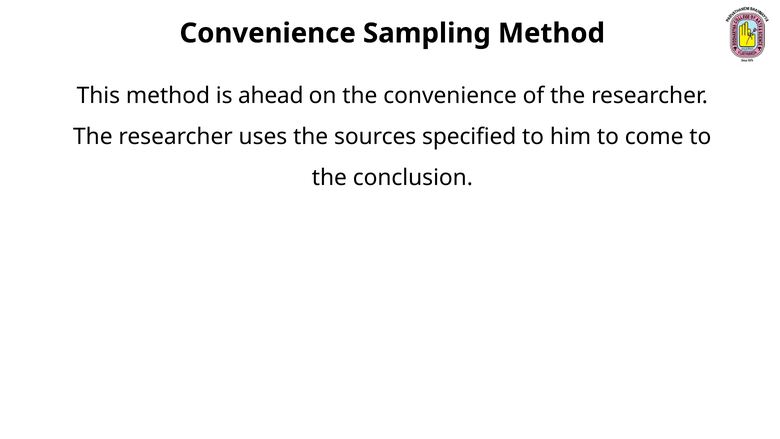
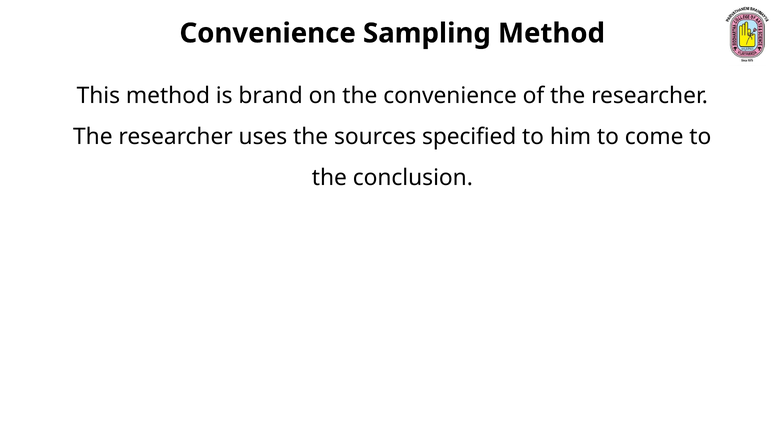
ahead: ahead -> brand (271, 96)
